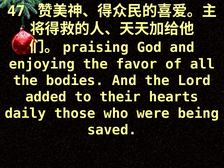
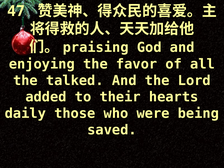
bodies: bodies -> talked (75, 80)
